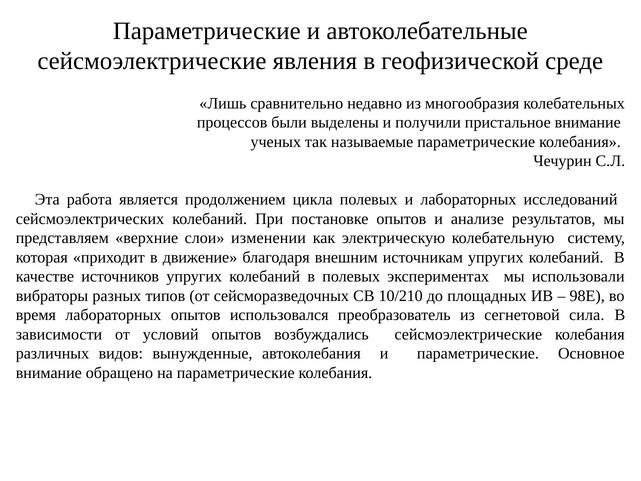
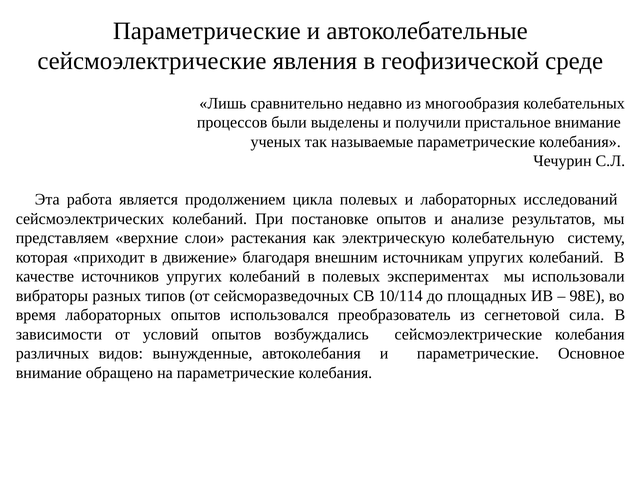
изменении: изменении -> растекания (269, 238)
10/210: 10/210 -> 10/114 (401, 296)
